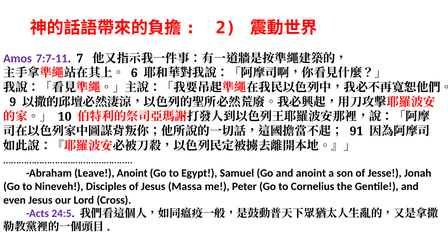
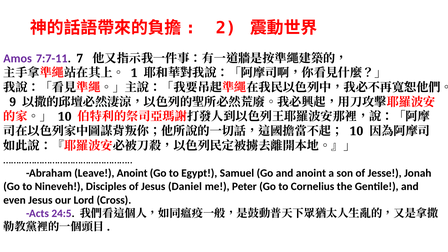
6: 6 -> 1 (134, 73)
91: 91 -> 10 (356, 131)
Massa: Massa -> Daniel (185, 187)
